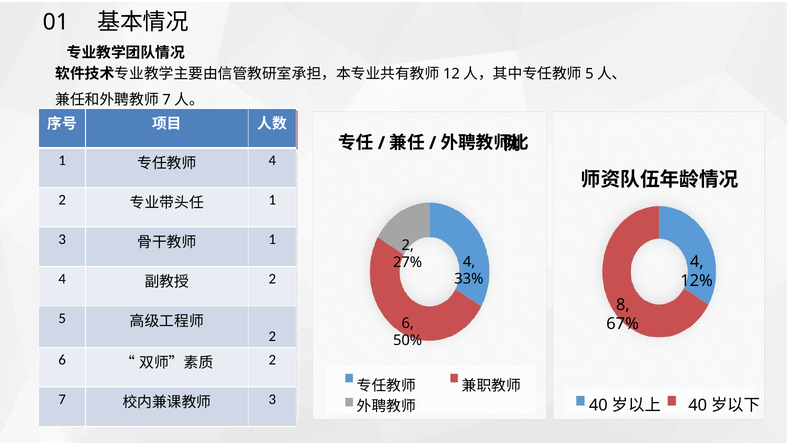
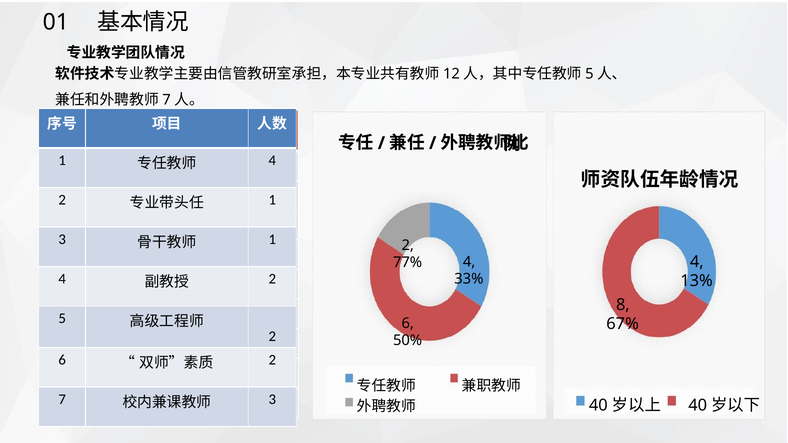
27%: 27% -> 77% (408, 263)
12%: 12% -> 13% (697, 281)
